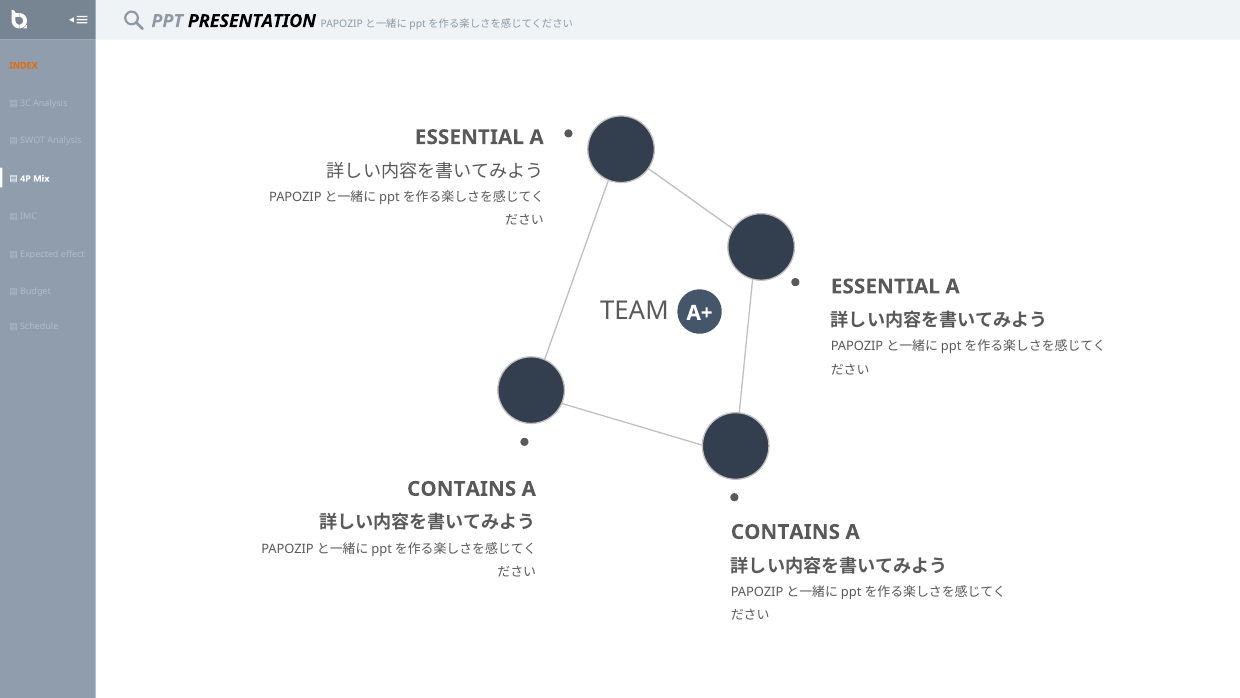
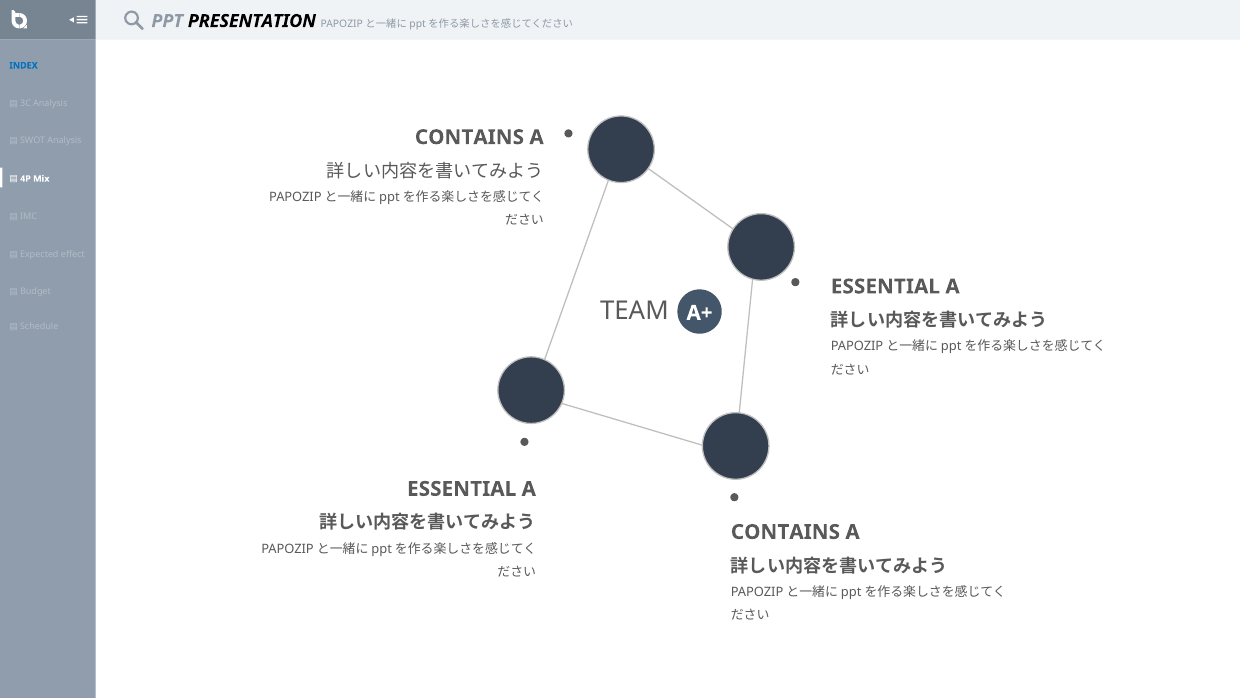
INDEX colour: orange -> blue (24, 65)
ESSENTIAL: ESSENTIAL -> CONTAINS (469, 137)
CONTAINS: CONTAINS -> ESSENTIAL (462, 489)
